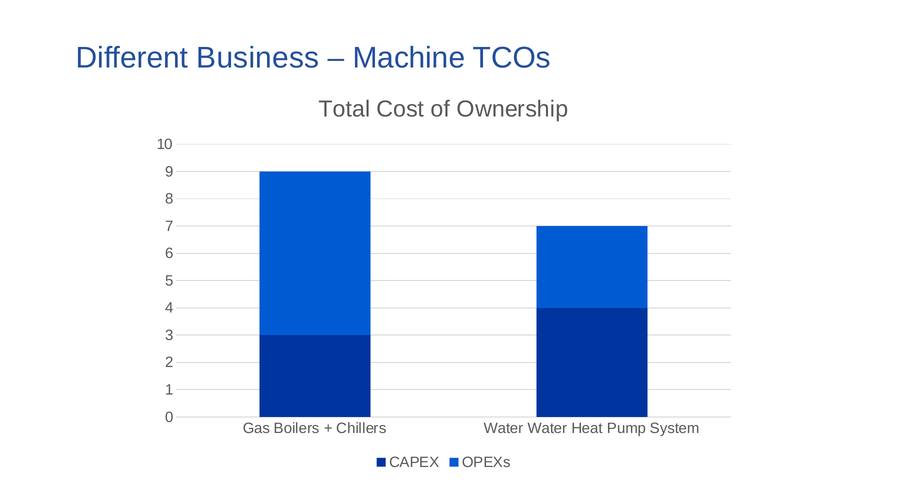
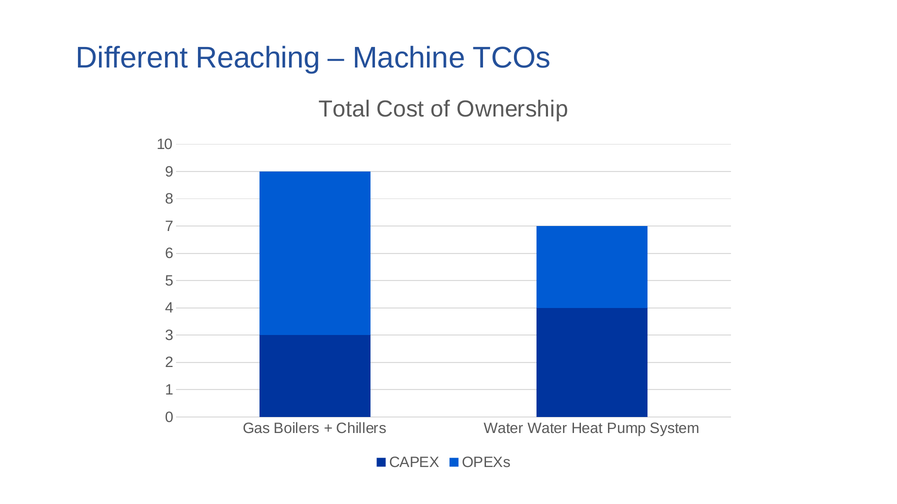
Business: Business -> Reaching (258, 58)
